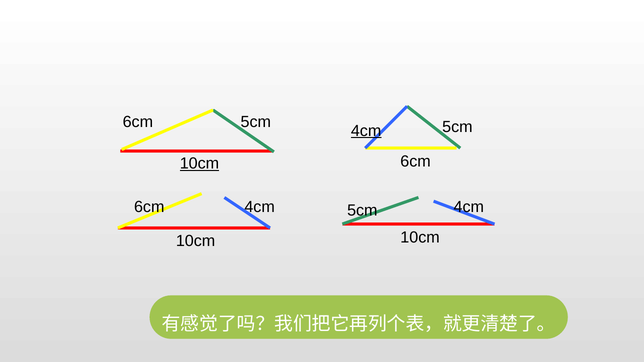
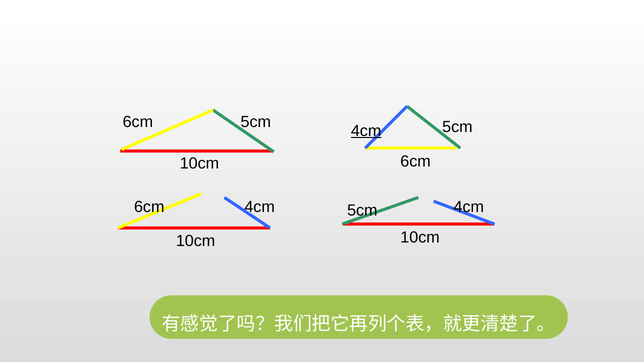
10cm underline: present -> none (199, 164)
